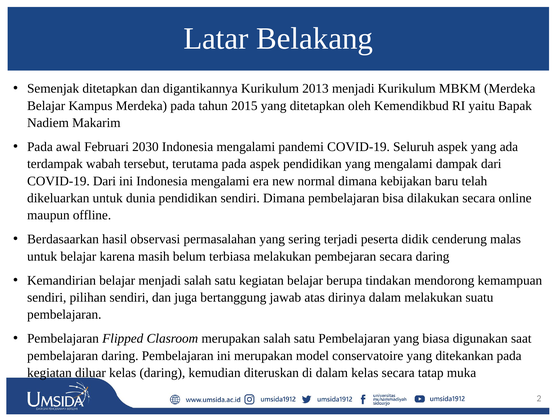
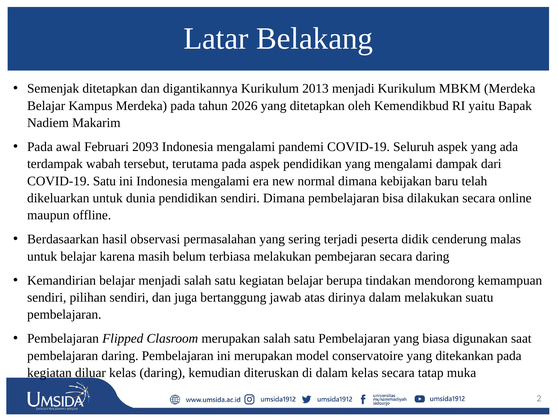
2015: 2015 -> 2026 (244, 106)
2030: 2030 -> 2093 (145, 147)
COVID-19 Dari: Dari -> Satu (104, 181)
